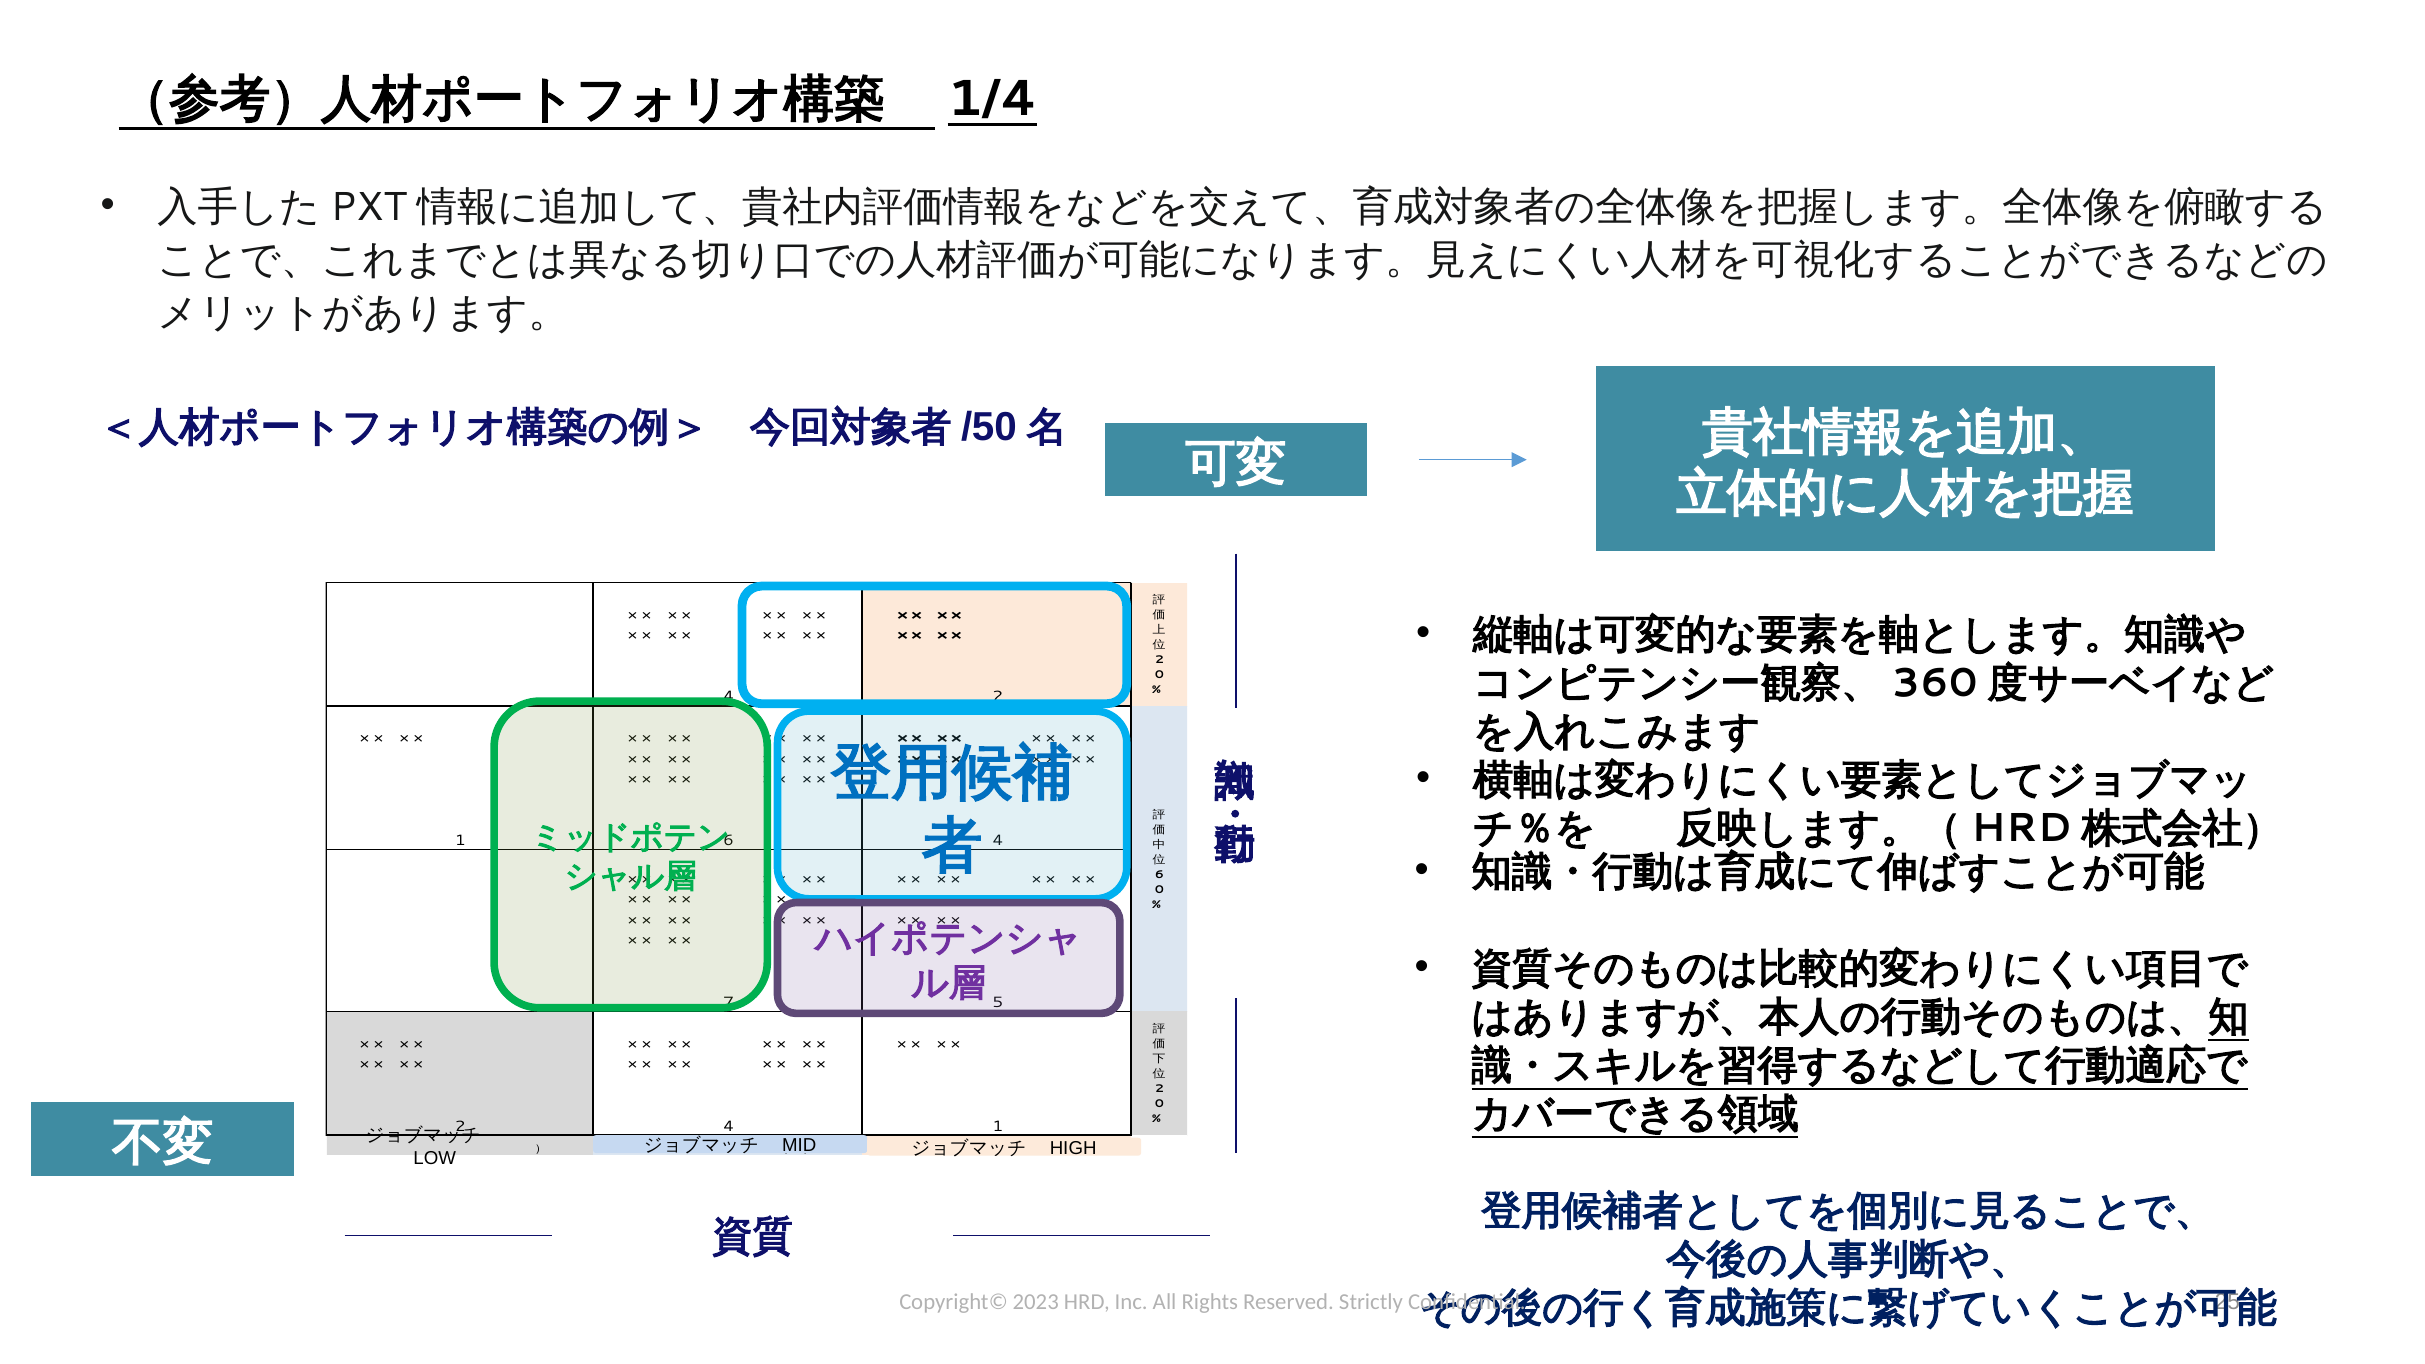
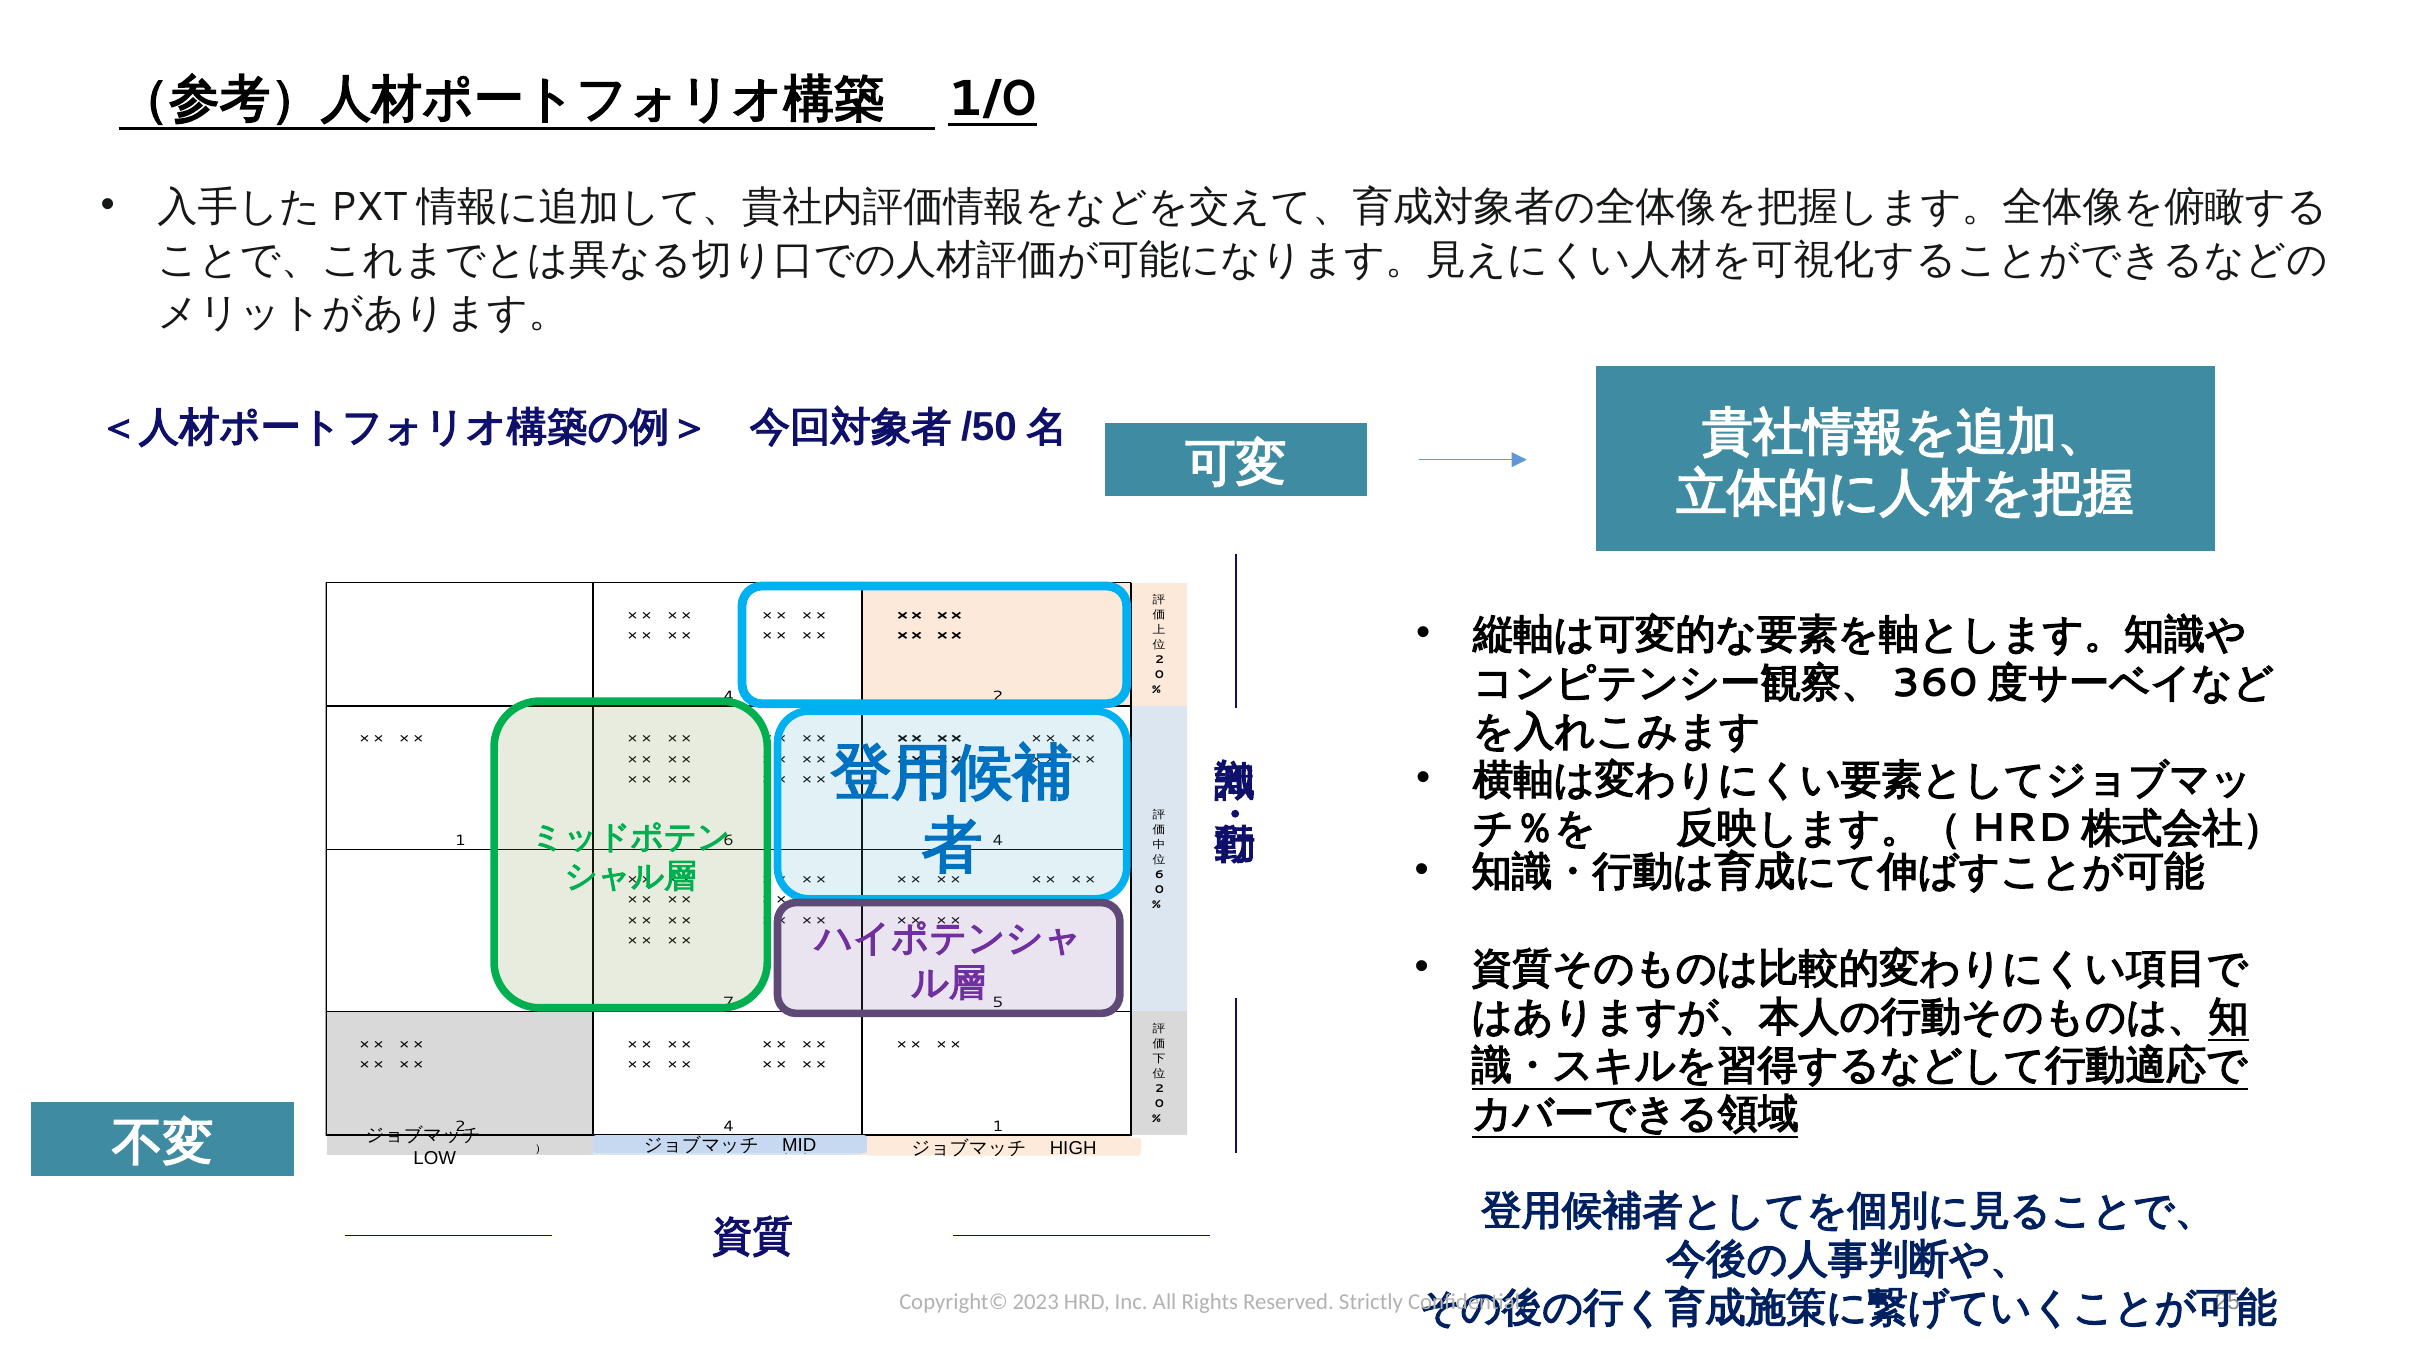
1/4: 1/4 -> 1/0 (993, 99)
